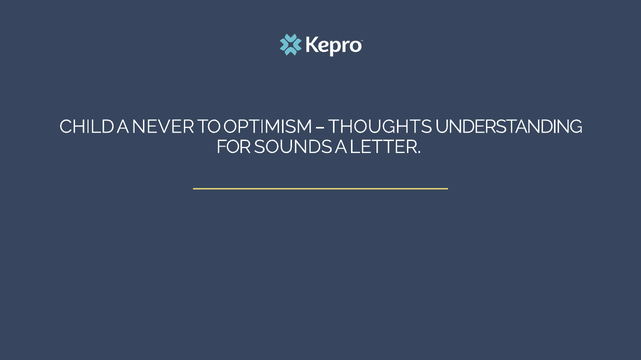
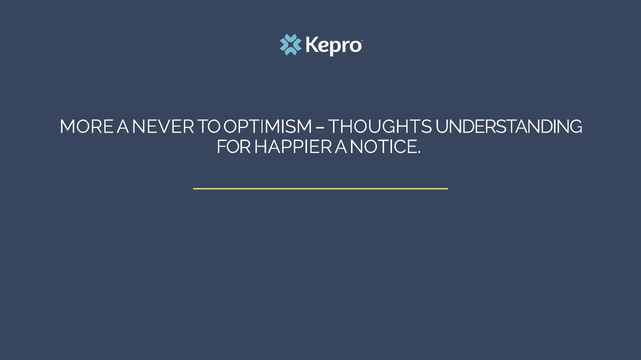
CHILD: CHILD -> MORE (87, 127)
SOUNDS: SOUNDS -> HAPPIER (293, 147)
LETTER: LETTER -> NOTICE (385, 147)
